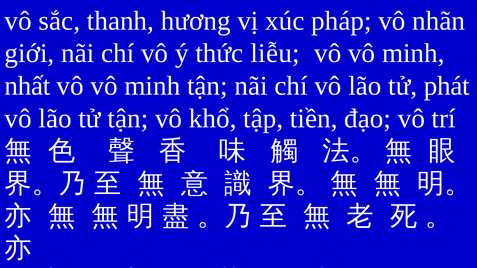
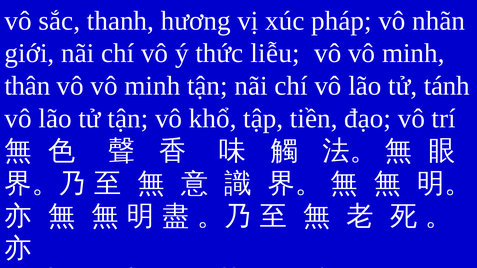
nhất: nhất -> thân (27, 86)
phát: phát -> tánh (447, 86)
